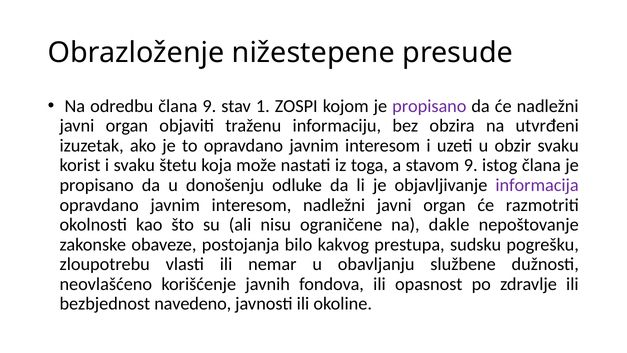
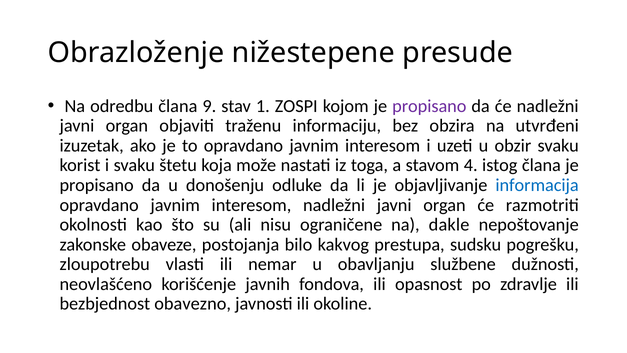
stavom 9: 9 -> 4 (471, 165)
informacija colour: purple -> blue (537, 185)
navedeno: navedeno -> obavezno (193, 304)
